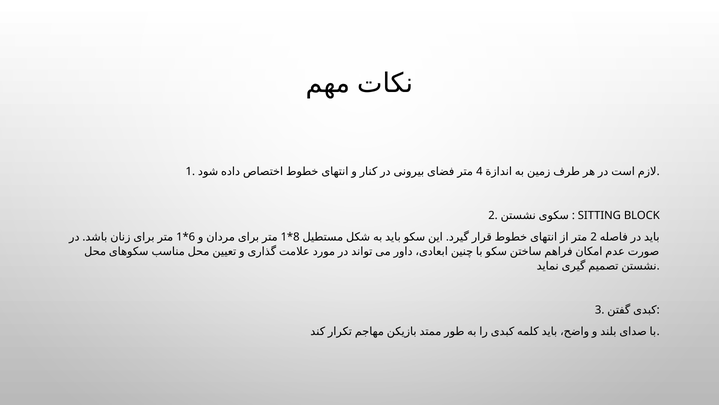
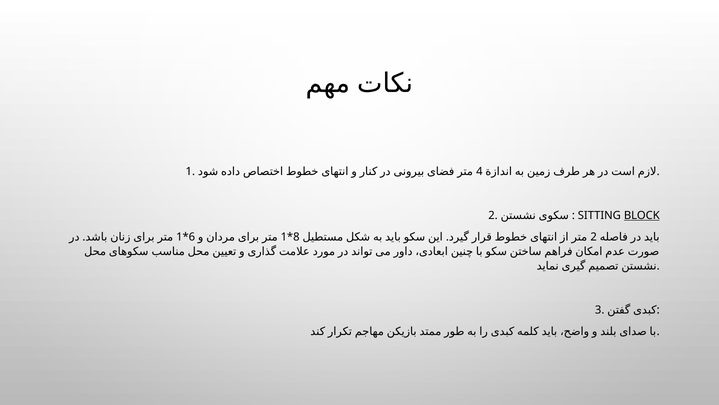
BLOCK underline: none -> present (642, 215)
